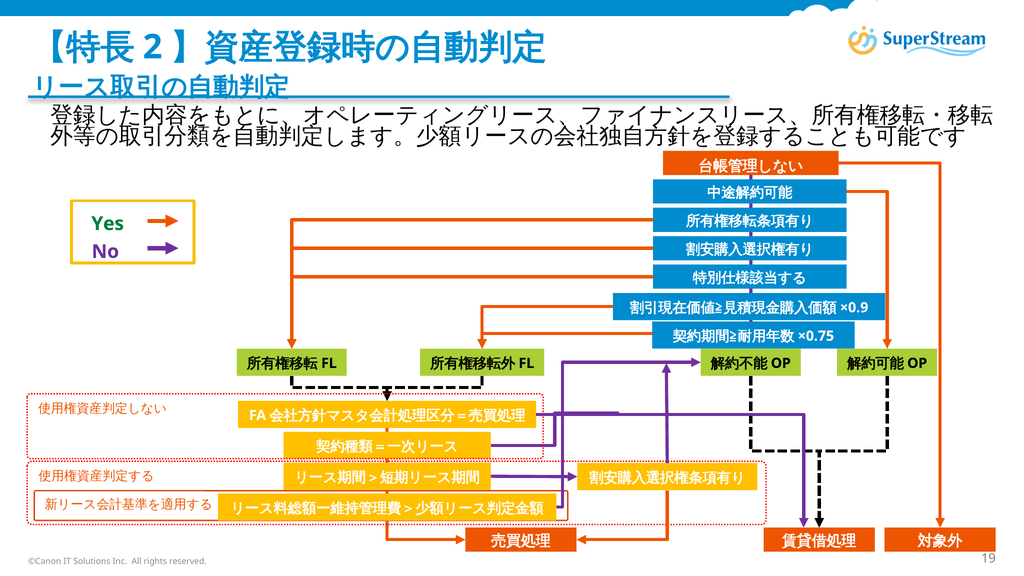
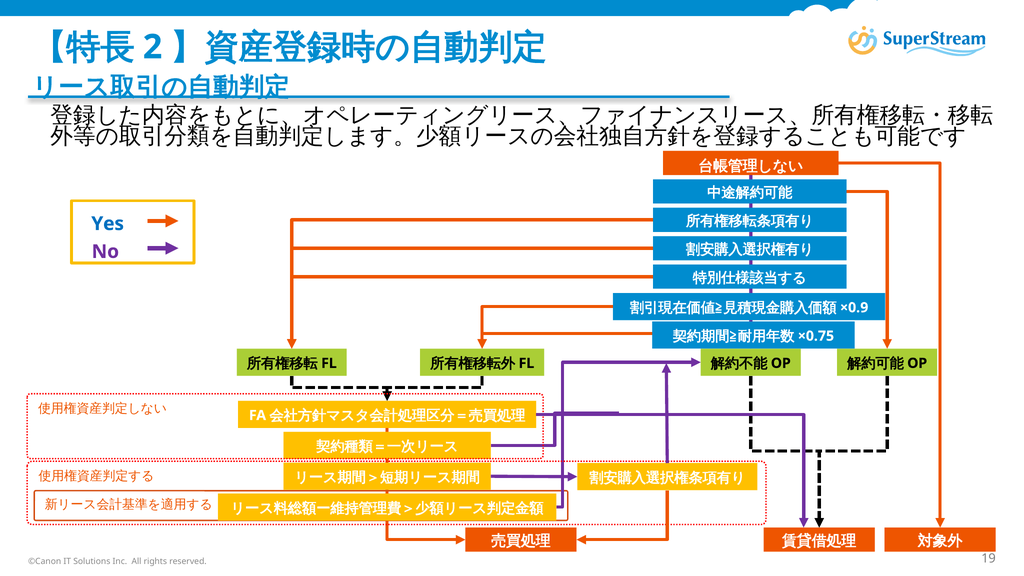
Yes colour: green -> blue (108, 224)
